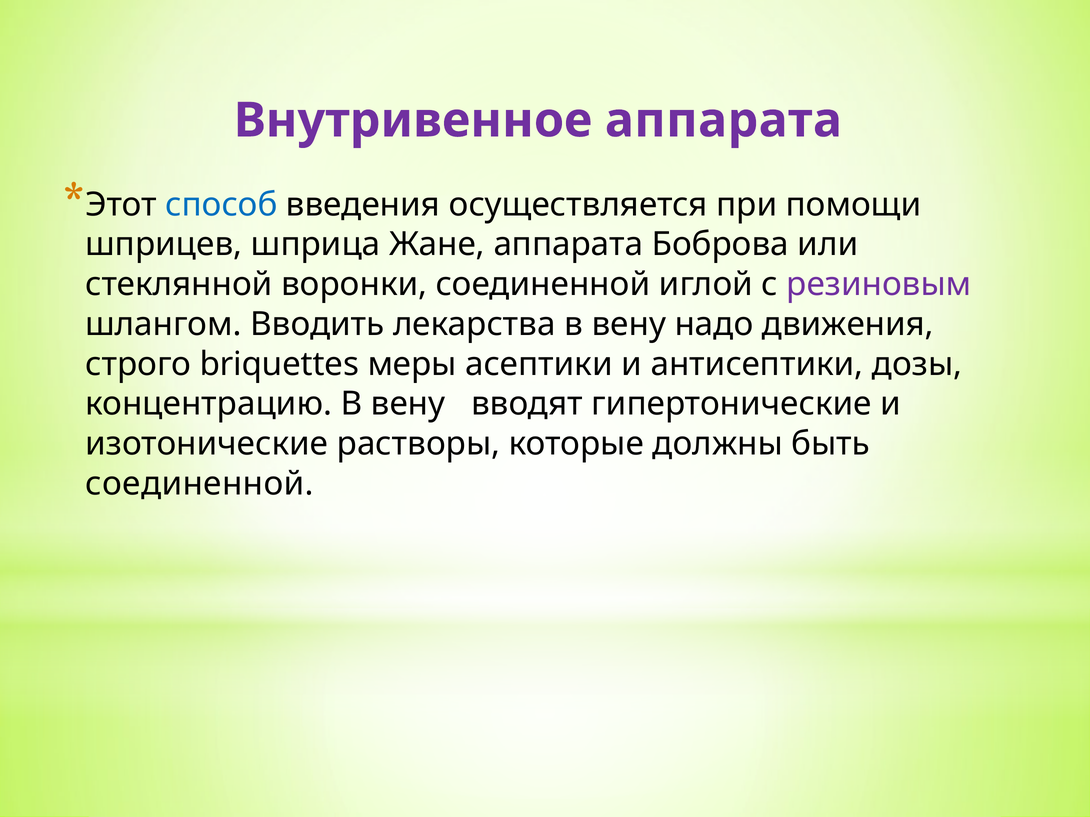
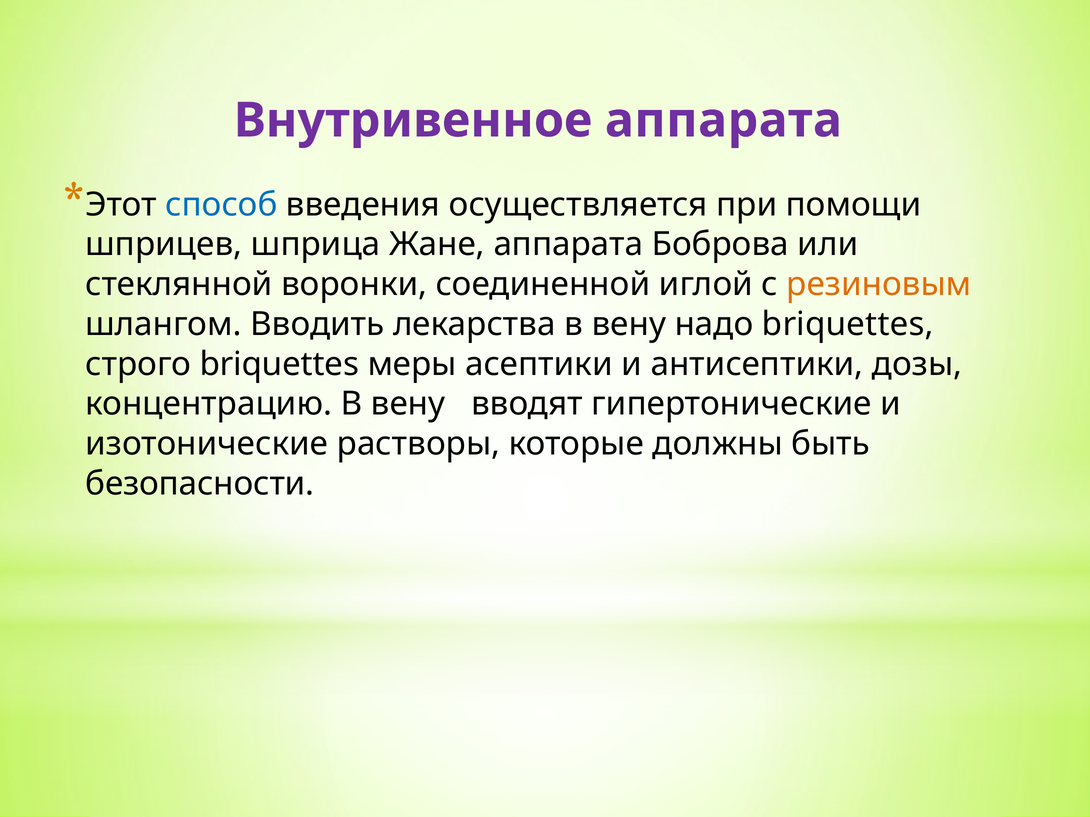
резиновым colour: purple -> orange (879, 285)
надо движения: движения -> briquettes (848, 324)
соединенной: соединенной -> безопасности (200, 484)
